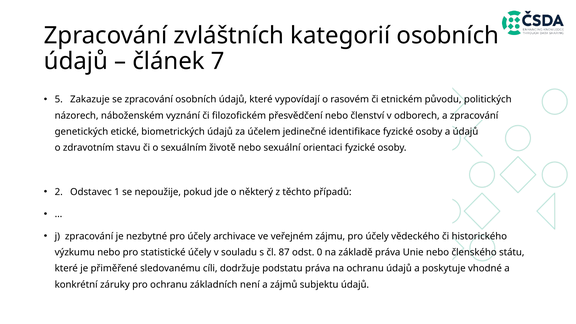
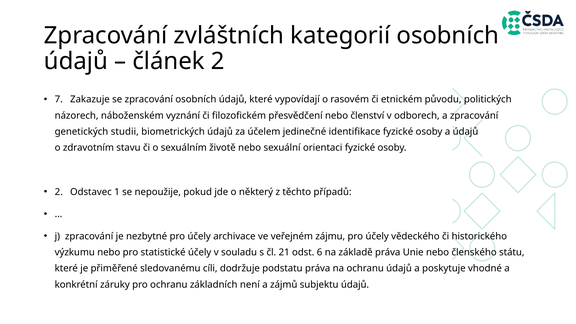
článek 7: 7 -> 2 (218, 61)
5: 5 -> 7 (59, 99)
etické: etické -> studii (125, 132)
87: 87 -> 21 (284, 252)
0: 0 -> 6 (320, 252)
